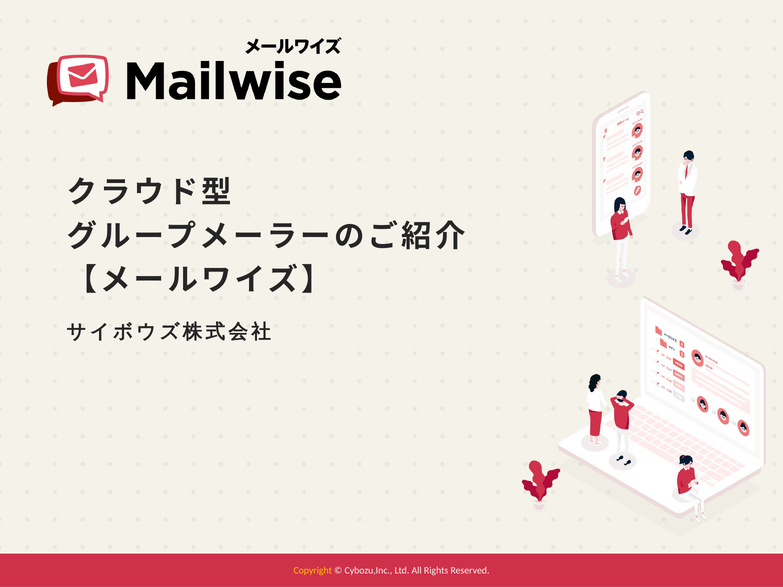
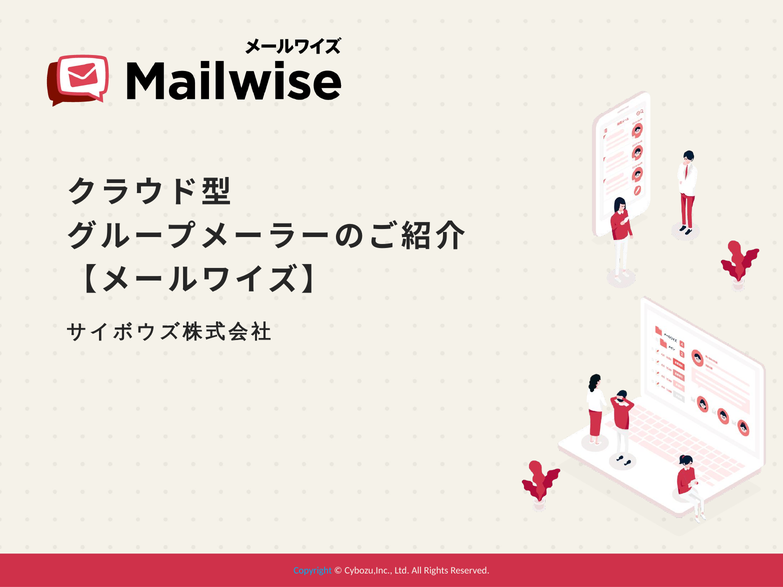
Copyright colour: yellow -> light blue (313, 571)
